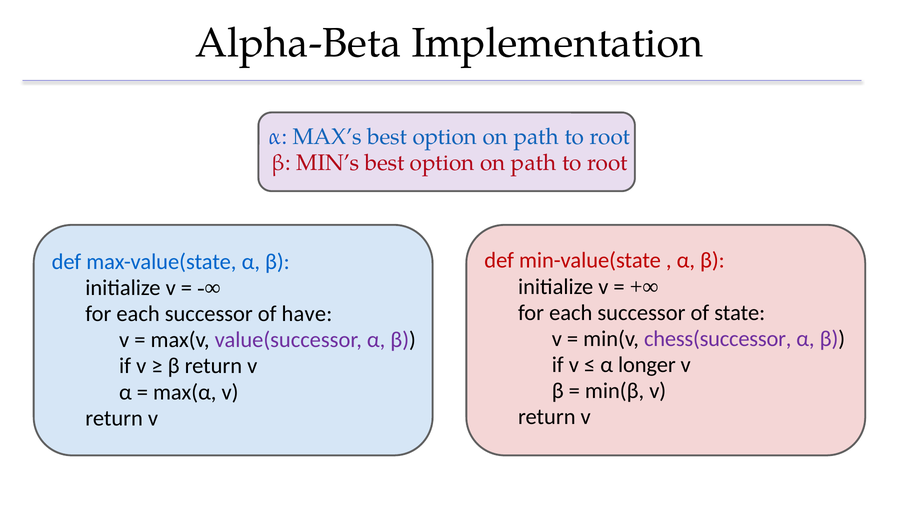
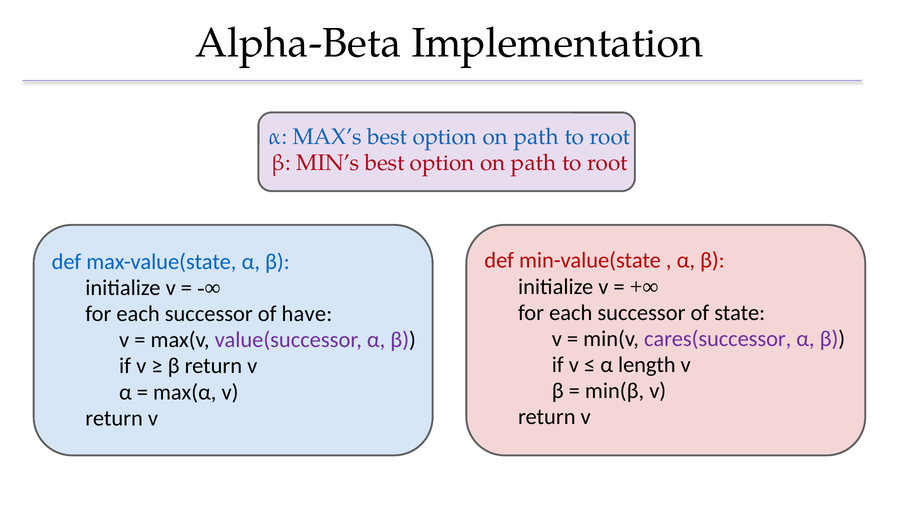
chess(successor: chess(successor -> cares(successor (718, 339)
longer: longer -> length (647, 365)
